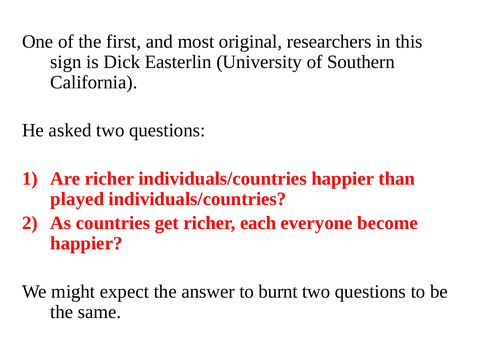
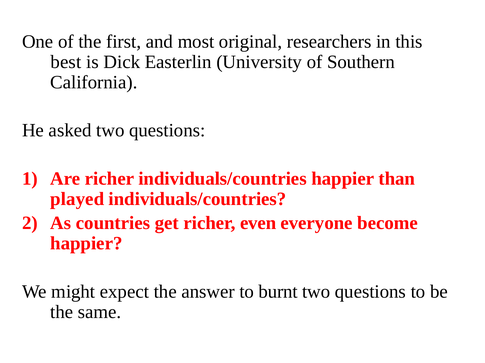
sign: sign -> best (66, 62)
each: each -> even (258, 223)
